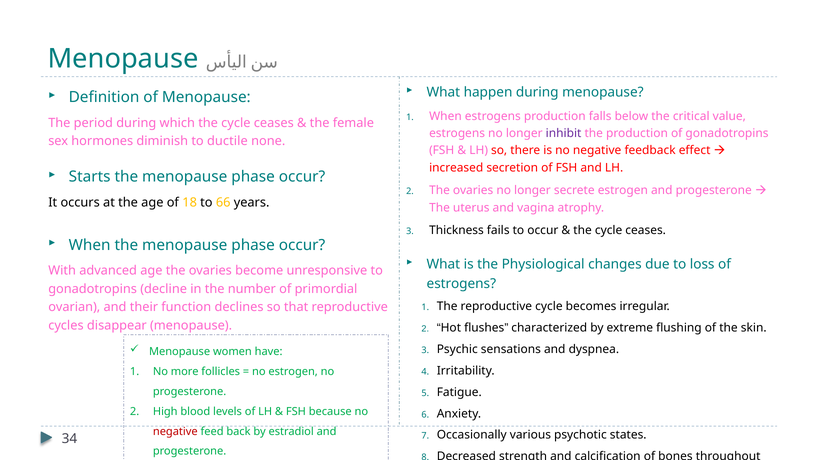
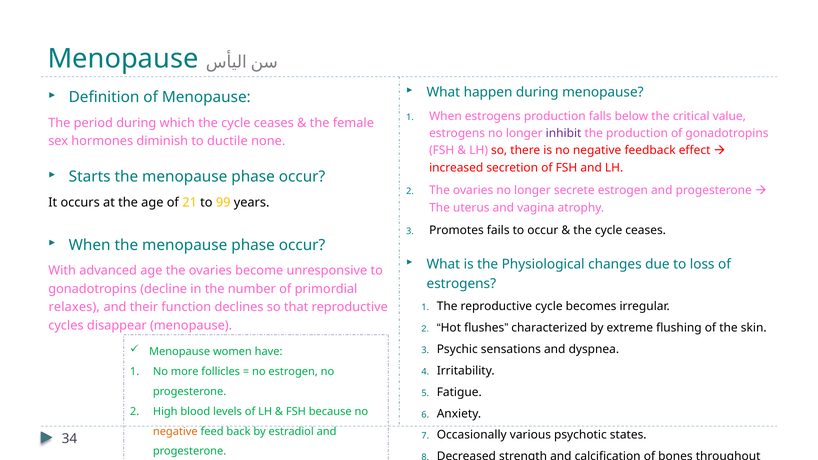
18: 18 -> 21 (190, 202)
66: 66 -> 99 (223, 202)
Thickness: Thickness -> Promotes (456, 231)
ovarian: ovarian -> relaxes (74, 307)
negative colour: red -> orange (175, 432)
